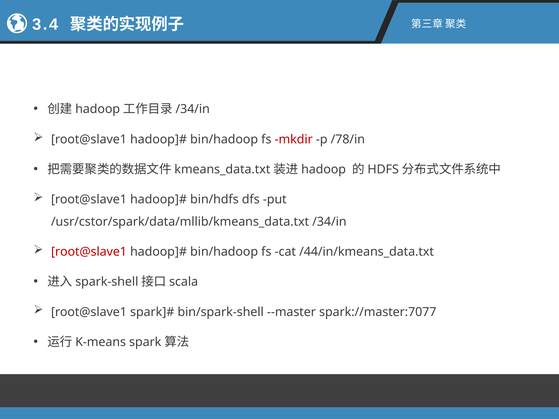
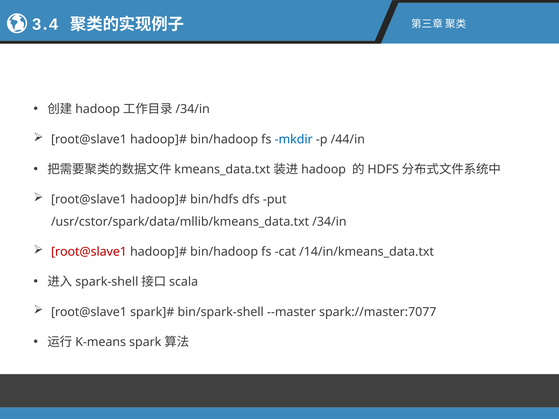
mkdir colour: red -> blue (294, 139)
/78/in: /78/in -> /44/in (348, 139)
/44/in/kmeans_data.txt: /44/in/kmeans_data.txt -> /14/in/kmeans_data.txt (367, 252)
